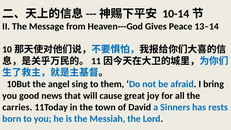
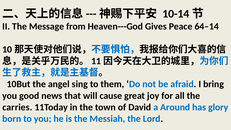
13–14: 13–14 -> 64–14 (207, 26)
Sinners: Sinners -> Around (175, 107)
rests: rests -> glory (218, 107)
